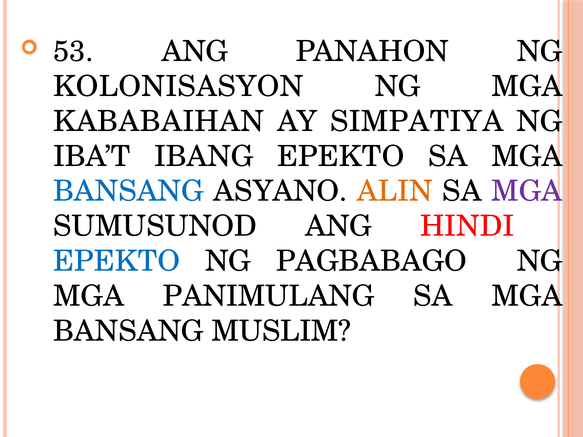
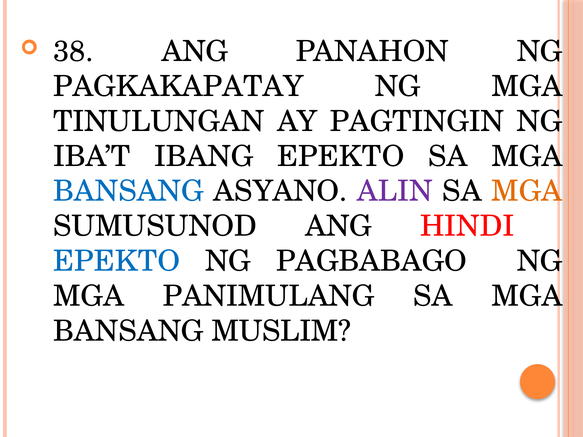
53: 53 -> 38 (73, 52)
KOLONISASYON: KOLONISASYON -> PAGKAKAPATAY (178, 87)
KABABAIHAN: KABABAIHAN -> TINULUNGAN (159, 122)
SIMPATIYA: SIMPATIYA -> PAGTINGIN (417, 122)
ALIN colour: orange -> purple (395, 191)
MGA colour: purple -> orange (527, 191)
